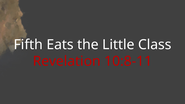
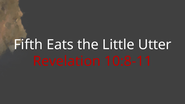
Class: Class -> Utter (155, 45)
